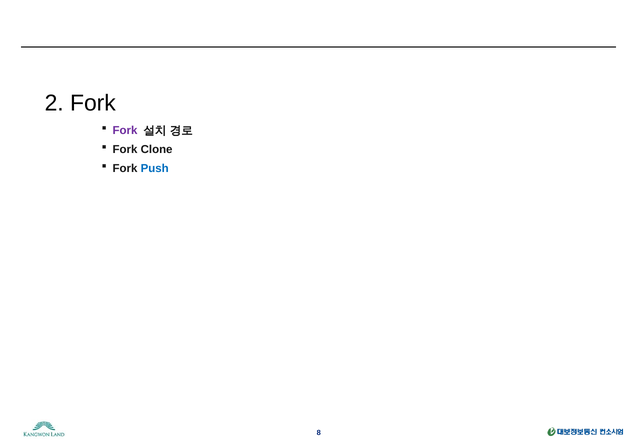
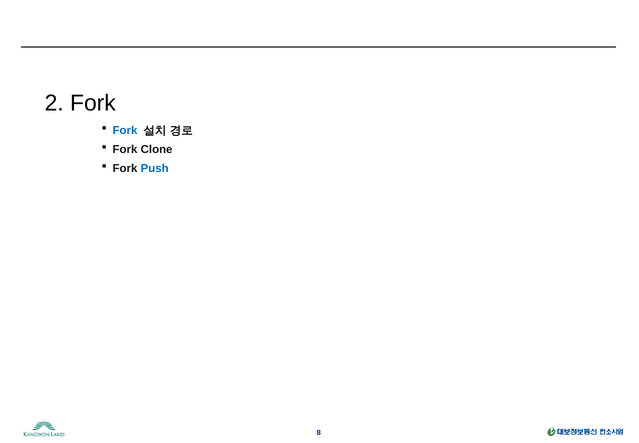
Fork colour: purple -> blue (125, 130)
